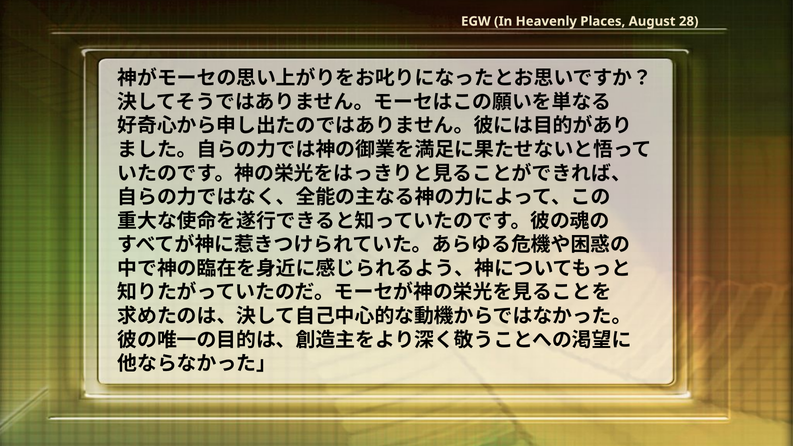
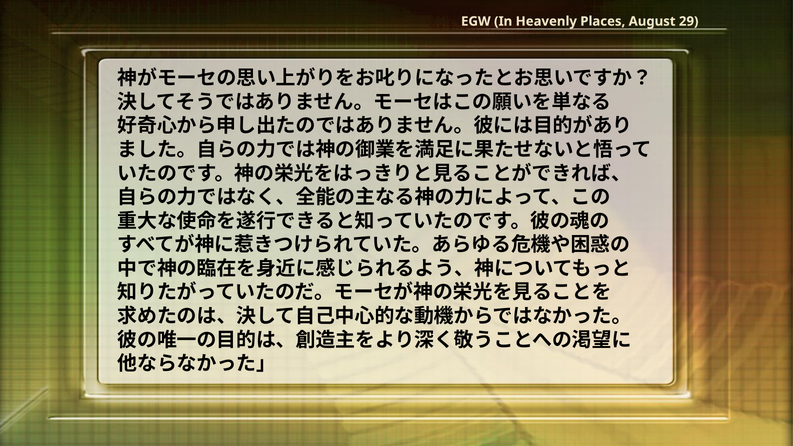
28: 28 -> 29 (689, 21)
